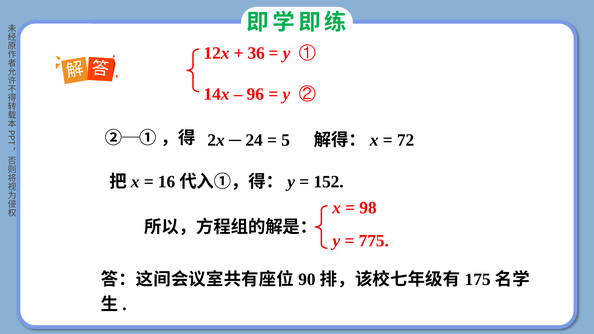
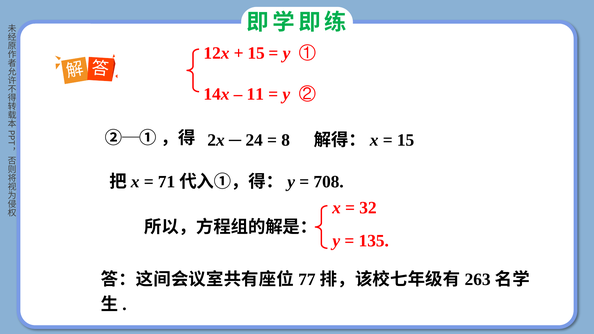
36: 36 -> 15 (256, 53)
96: 96 -> 11 (255, 94)
5: 5 -> 8 (286, 140)
72: 72 -> 15 (406, 140)
16: 16 -> 71 (167, 182)
152: 152 -> 708 (329, 182)
98: 98 -> 32 (368, 208)
775: 775 -> 135 (374, 241)
90: 90 -> 77 (307, 280)
175: 175 -> 263 (478, 280)
